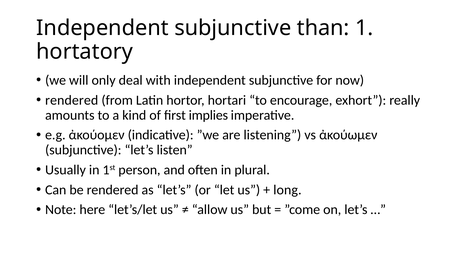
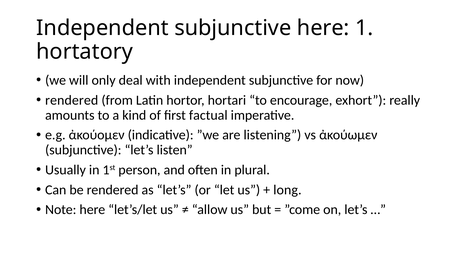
subjunctive than: than -> here (323, 28)
implies: implies -> factual (208, 115)
